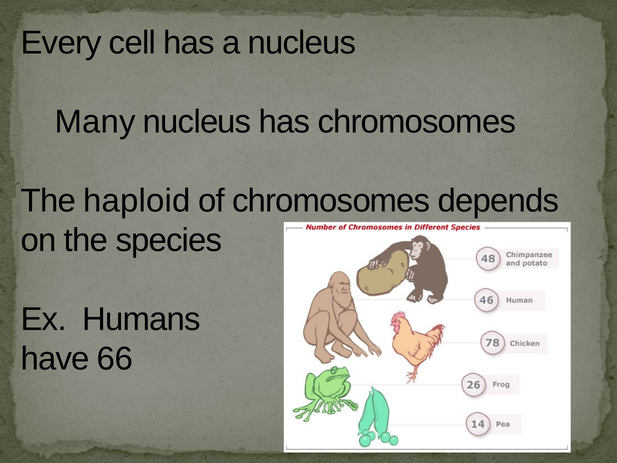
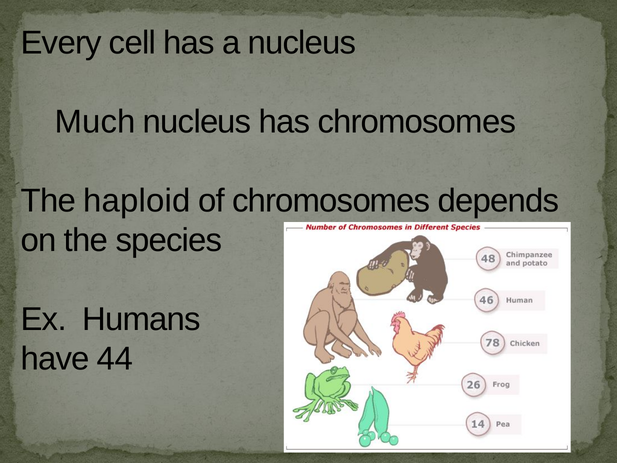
Many: Many -> Much (95, 122)
66: 66 -> 44 (115, 359)
